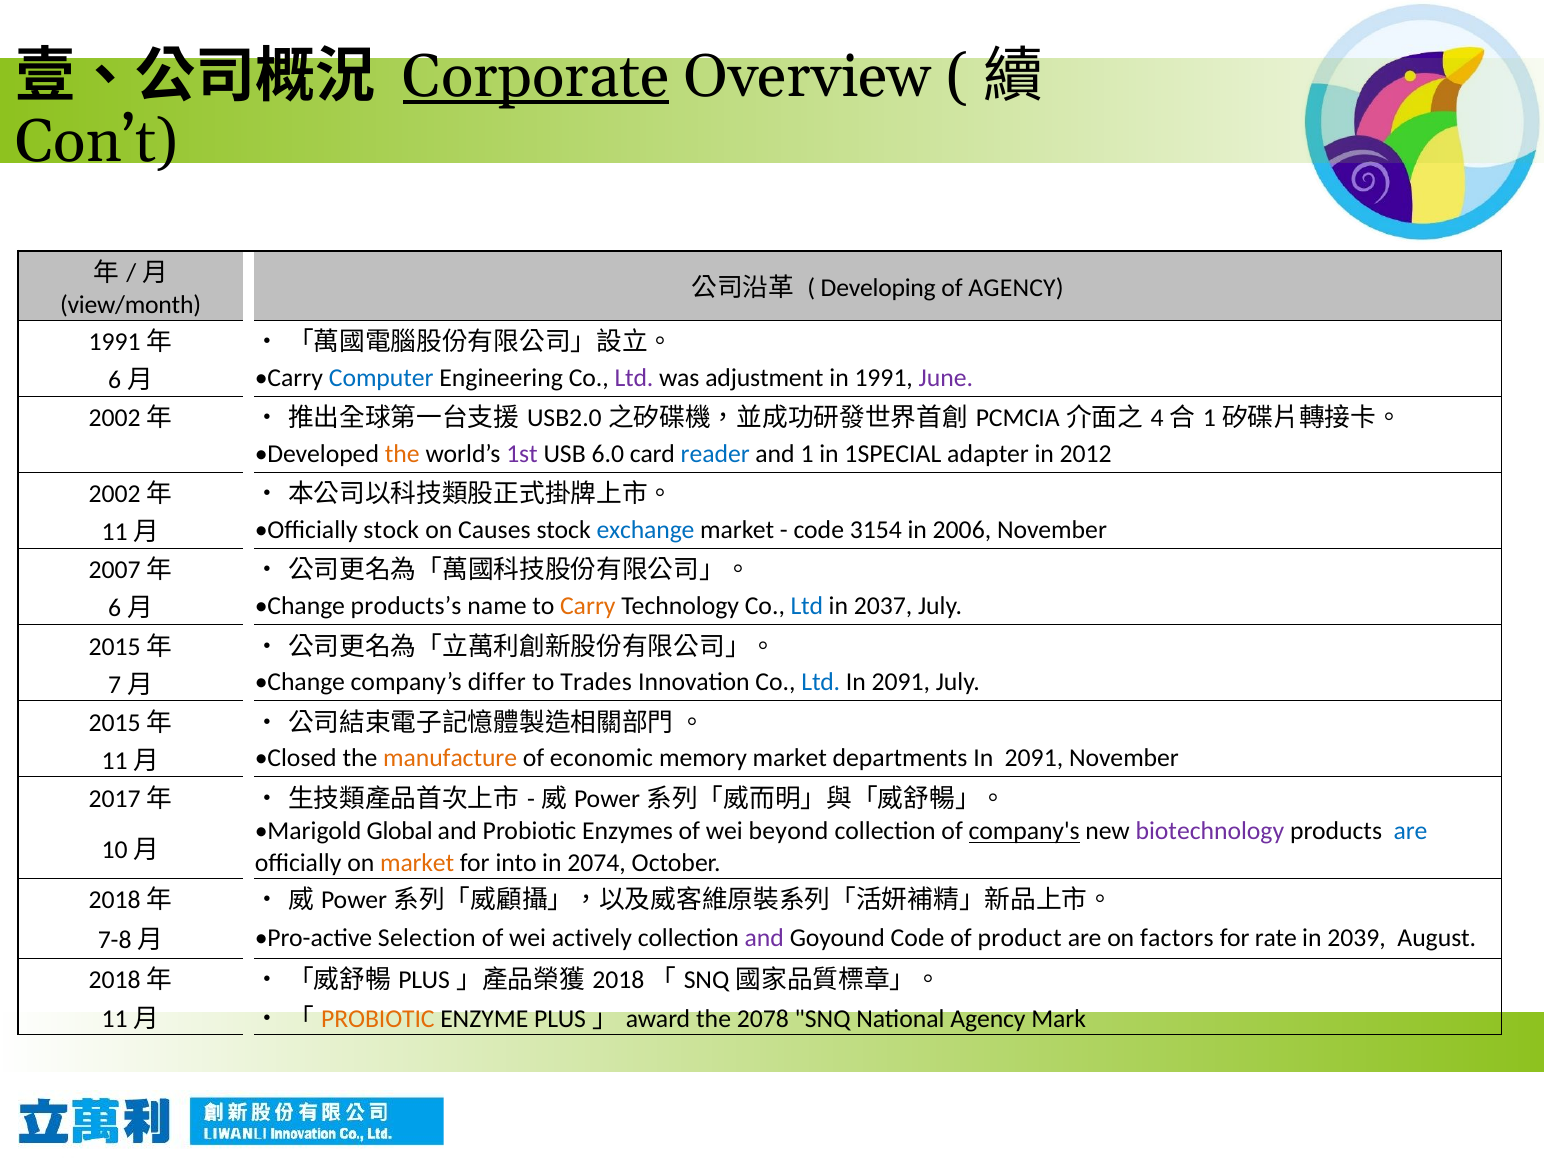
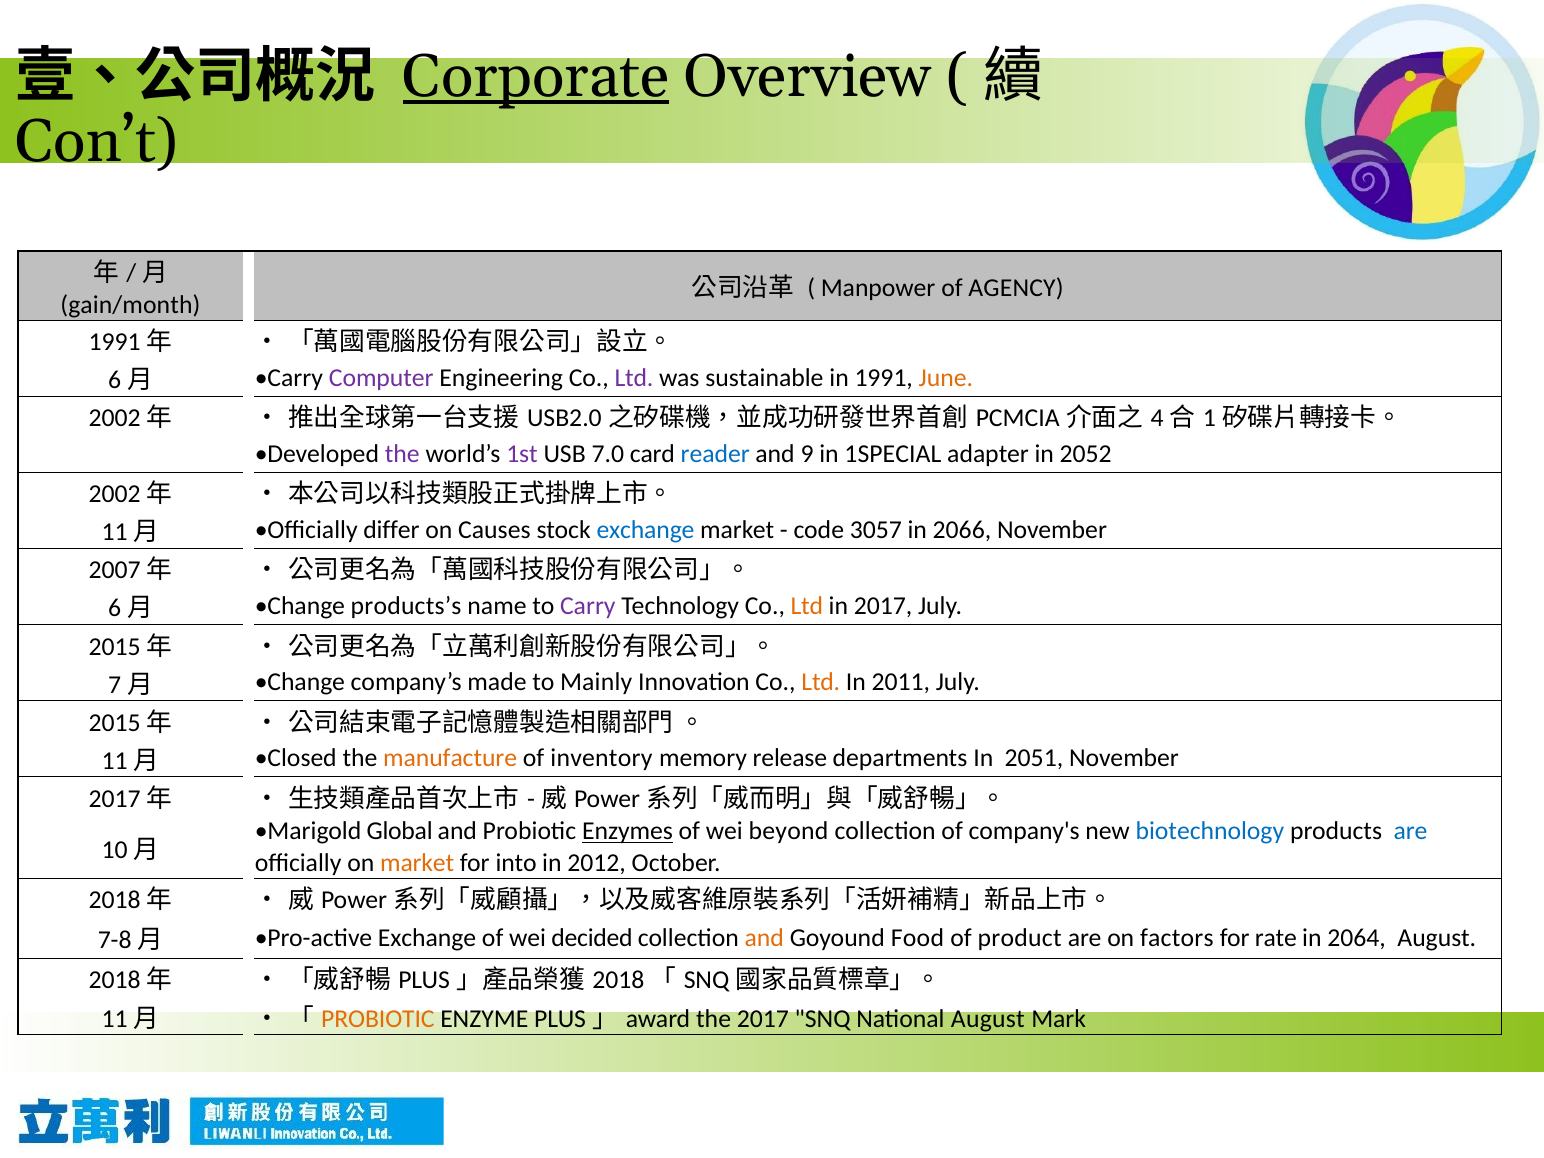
Developing: Developing -> Manpower (878, 288)
view/month: view/month -> gain/month (130, 305)
Computer colour: blue -> purple (381, 378)
adjustment: adjustment -> sustainable (764, 378)
June colour: purple -> orange (946, 378)
the colour: orange -> purple (402, 454)
6.0: 6.0 -> 7.0 (608, 454)
1: 1 -> 9 (807, 454)
2012: 2012 -> 2052 (1086, 454)
Officially stock: stock -> differ (391, 530)
3154: 3154 -> 3057 (876, 530)
2006: 2006 -> 2066 (962, 530)
Carry colour: orange -> purple (588, 606)
Ltd colour: blue -> orange (807, 606)
in 2037: 2037 -> 2017 (883, 606)
differ: differ -> made (497, 682)
Trades: Trades -> Mainly (596, 682)
Ltd colour: blue -> orange (821, 682)
2091: 2091 -> 2011 (901, 682)
economic: economic -> inventory (601, 758)
memory market: market -> release (790, 758)
departments In 2091: 2091 -> 2051 (1034, 758)
Enzymes underline: none -> present (628, 831)
company's underline: present -> none (1024, 831)
biotechnology colour: purple -> blue (1210, 831)
2074: 2074 -> 2012 (597, 863)
Pro-active Selection: Selection -> Exchange (427, 938)
actively: actively -> decided (592, 938)
and colour: purple -> orange (764, 938)
Goyound Code: Code -> Food (917, 938)
2039: 2039 -> 2064 (1357, 938)
the 2078: 2078 -> 2017 (763, 1019)
National Agency: Agency -> August (988, 1019)
